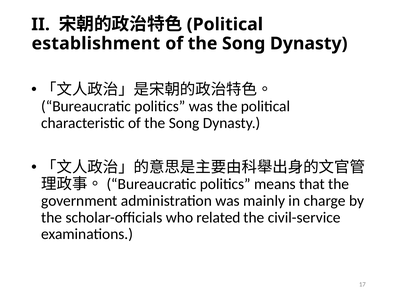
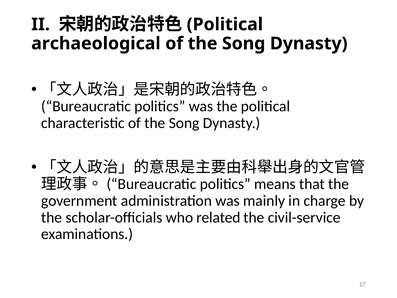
establishment: establishment -> archaeological (96, 43)
